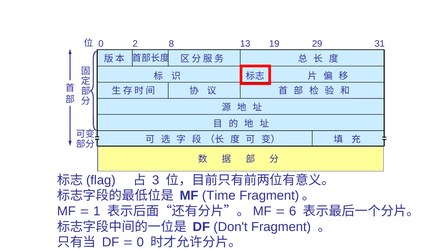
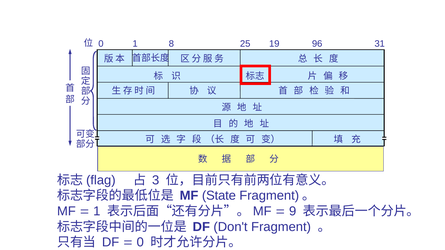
0 2: 2 -> 1 (135, 44)
13: 13 -> 25 (245, 44)
29: 29 -> 96 (317, 44)
Time: Time -> State (219, 196)
6: 6 -> 9 (293, 211)
